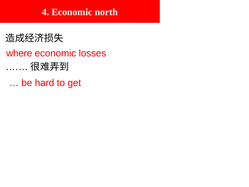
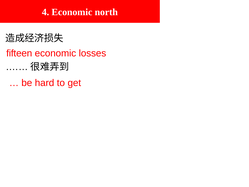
where: where -> fifteen (19, 53)
